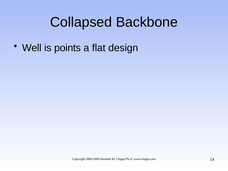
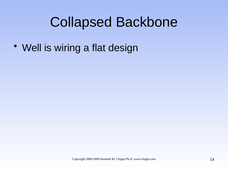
points: points -> wiring (68, 48)
